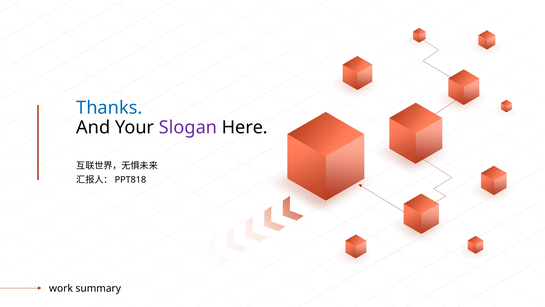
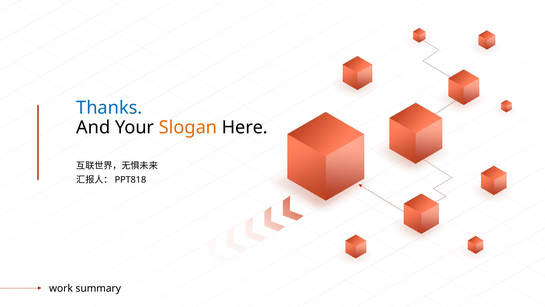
Slogan colour: purple -> orange (188, 127)
